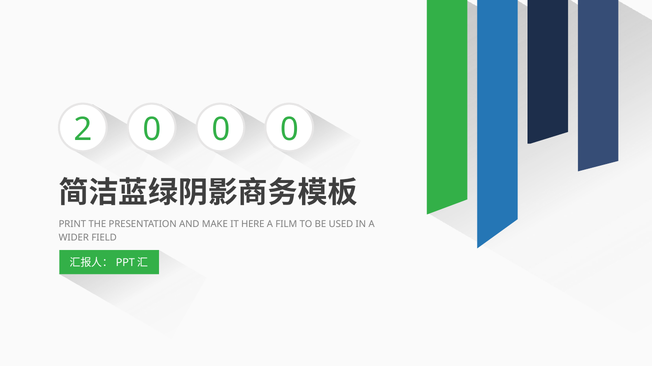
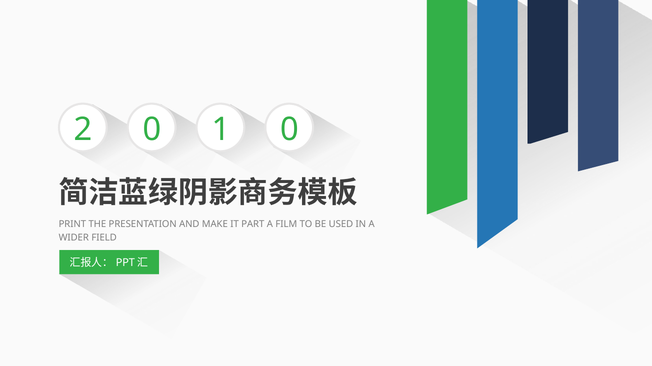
2 0 0: 0 -> 1 (221, 130)
HERE: HERE -> PART (253, 225)
